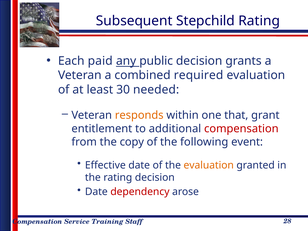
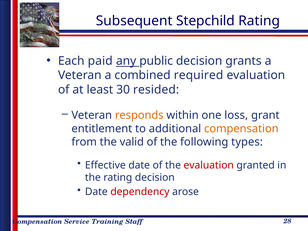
needed: needed -> resided (156, 90)
that: that -> loss (236, 115)
compensation colour: red -> orange (241, 129)
copy: copy -> valid (132, 142)
event: event -> types (247, 142)
evaluation colour: orange -> red (209, 165)
